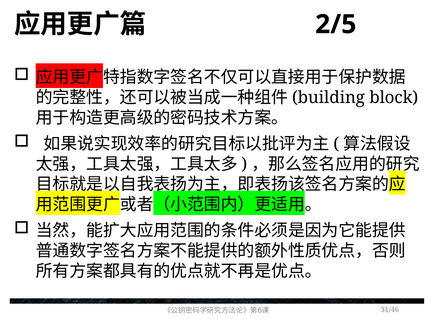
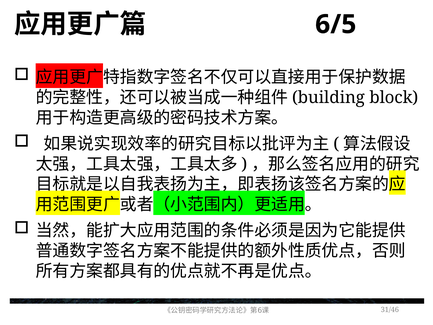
2/5: 2/5 -> 6/5 (336, 24)
